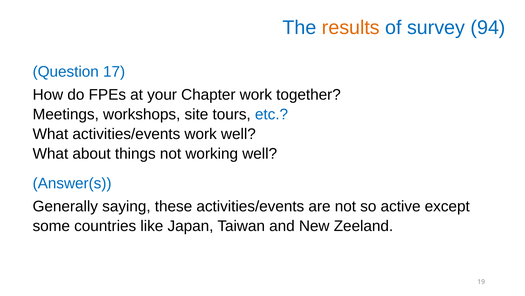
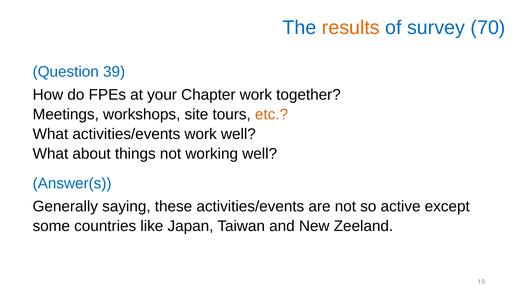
94: 94 -> 70 (488, 27)
17: 17 -> 39 (114, 71)
etc colour: blue -> orange (272, 114)
